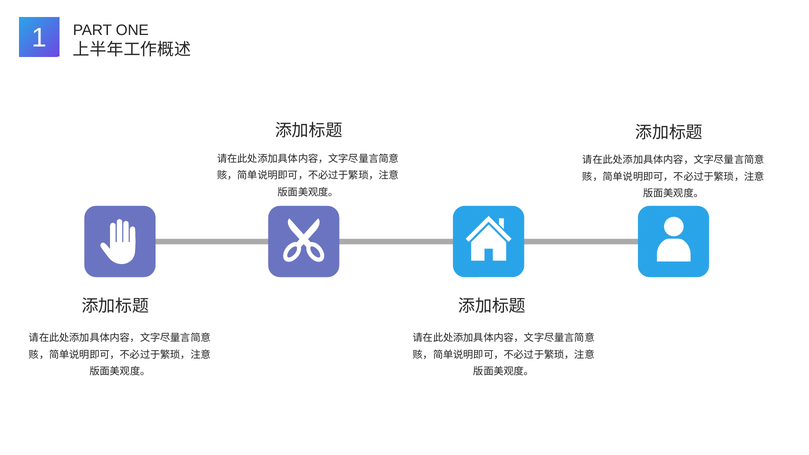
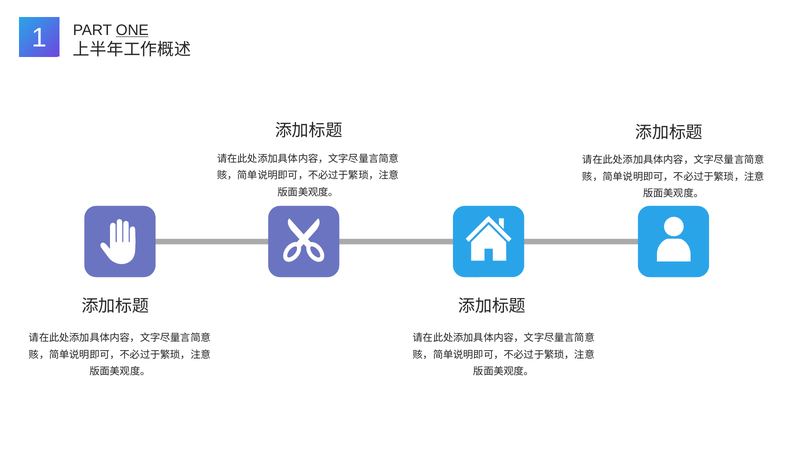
ONE underline: none -> present (132, 30)
